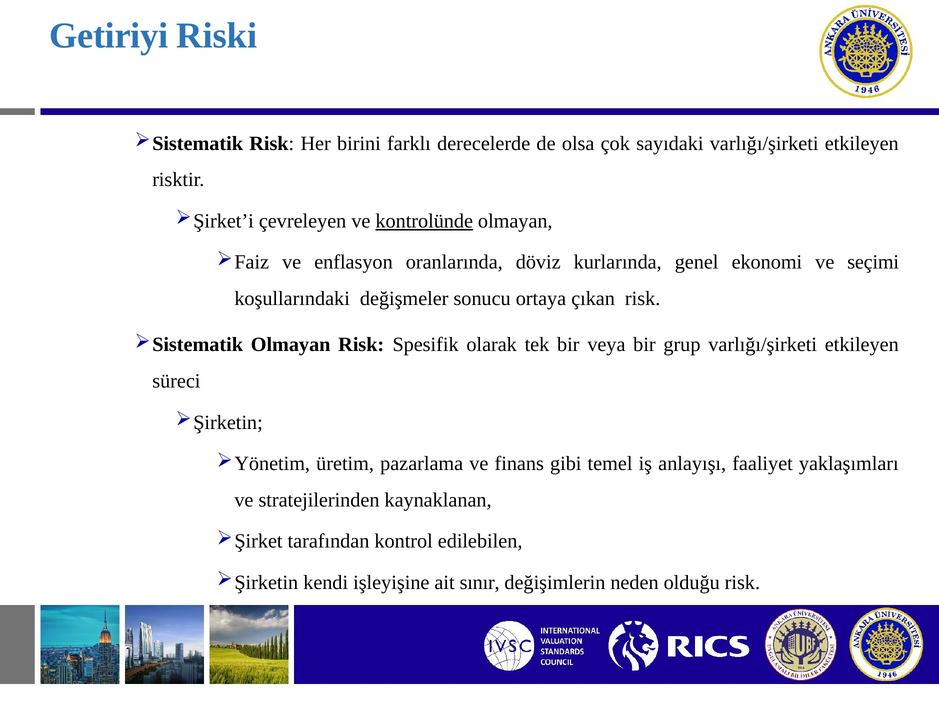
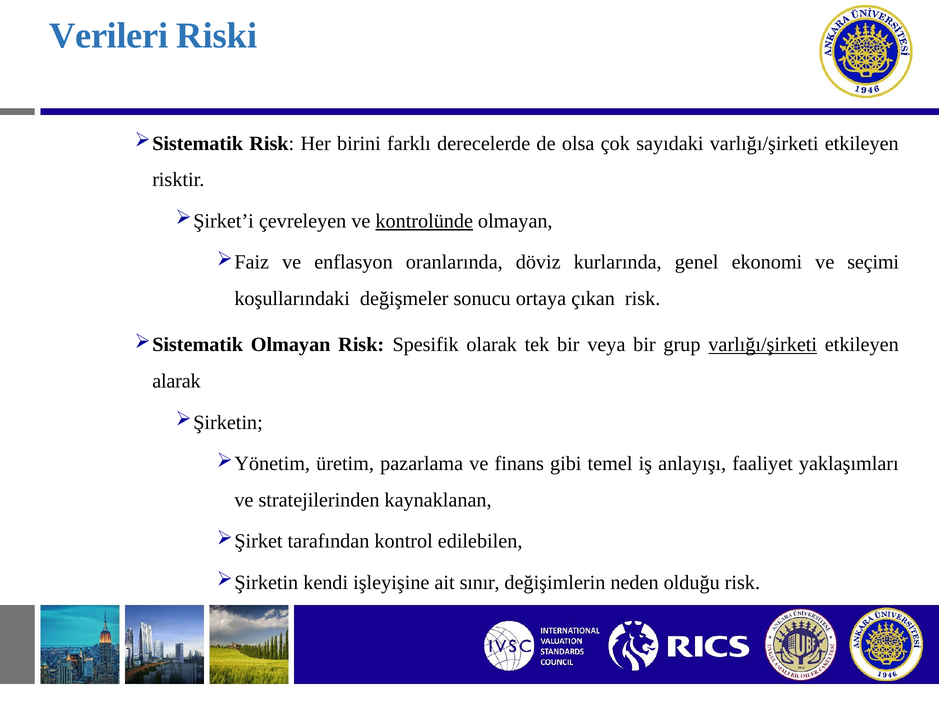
Getiriyi: Getiriyi -> Verileri (109, 36)
varlığı/şirketi underline: none -> present (763, 345)
süreci: süreci -> alarak (176, 381)
